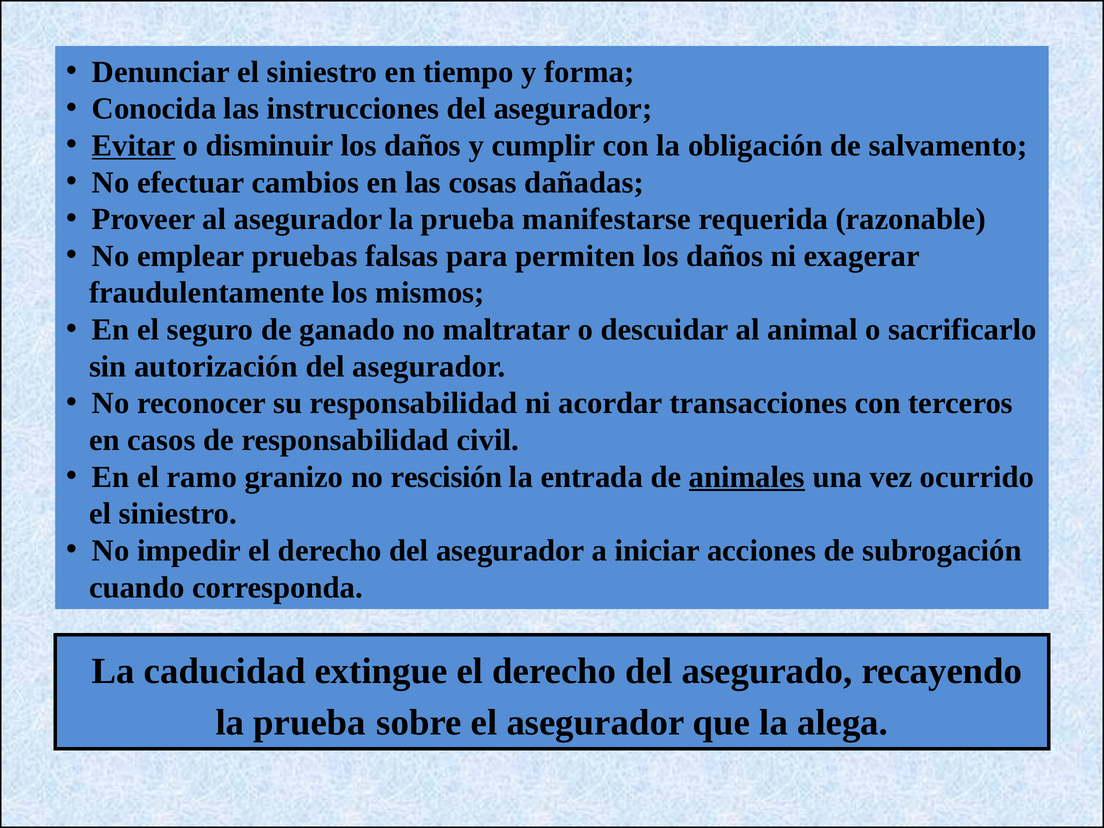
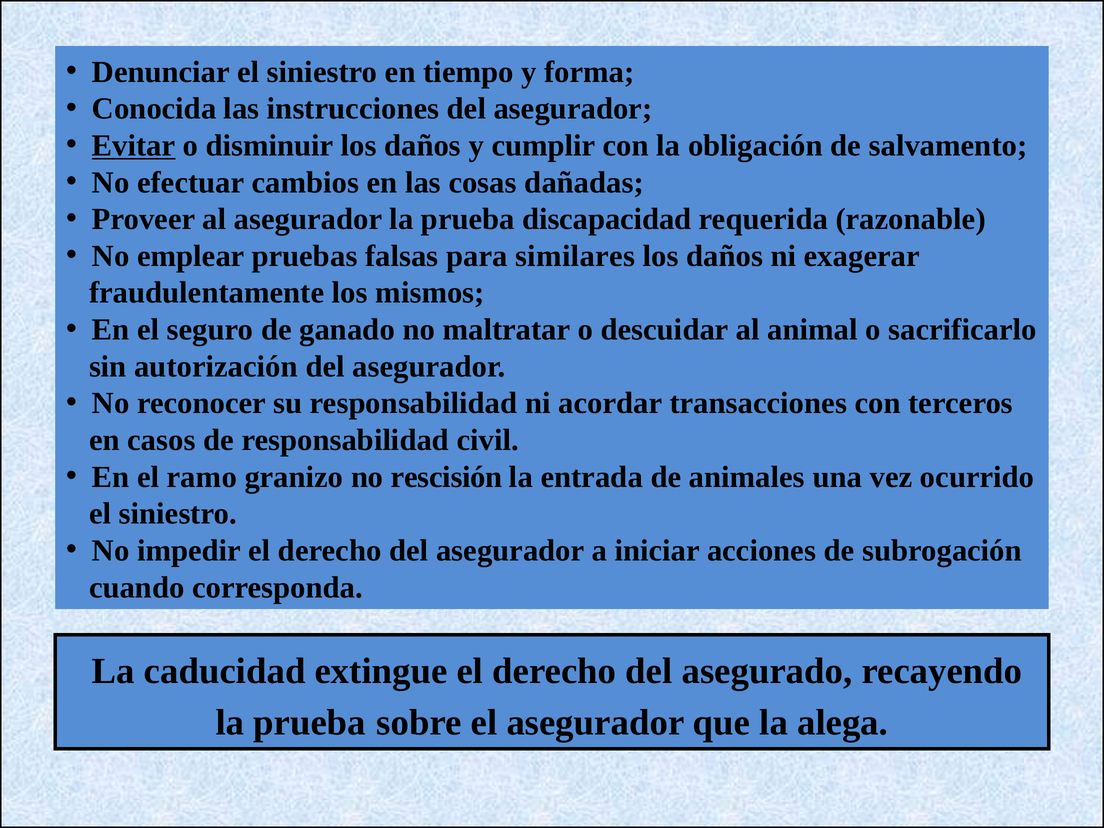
manifestarse: manifestarse -> discapacidad (607, 219)
permiten: permiten -> similares (575, 256)
animales underline: present -> none (747, 477)
